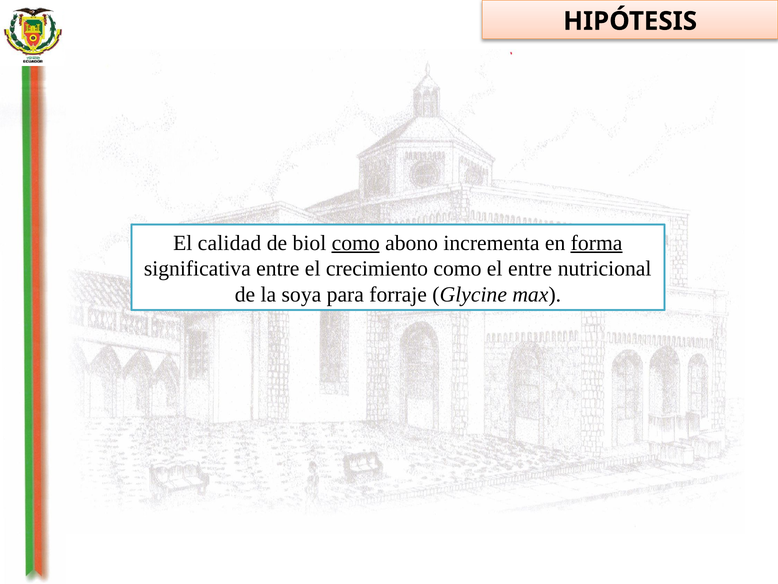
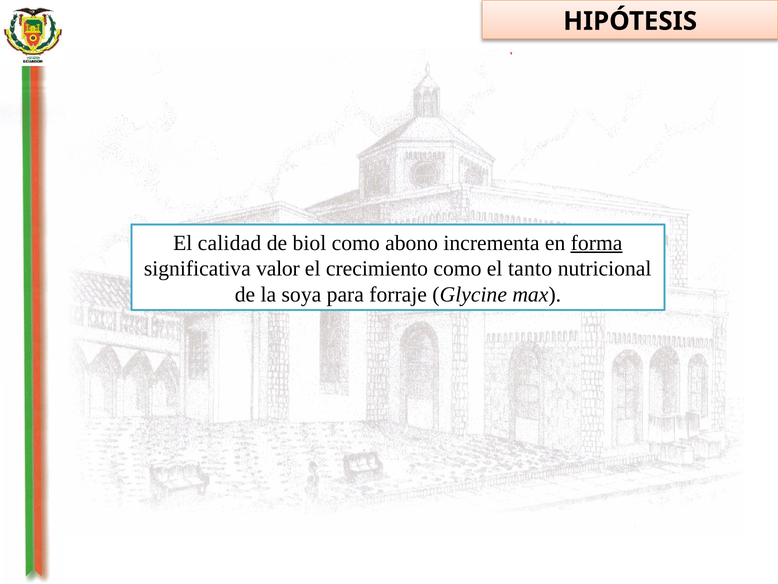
como underline: present -> none (356, 243)
significativa entre: entre -> valor (278, 269)
el entre: entre -> tanto (530, 269)
